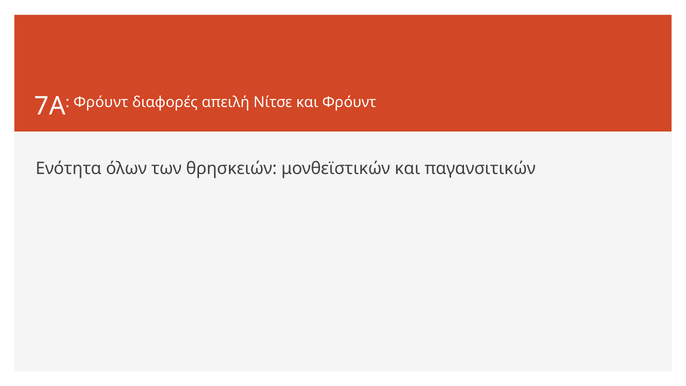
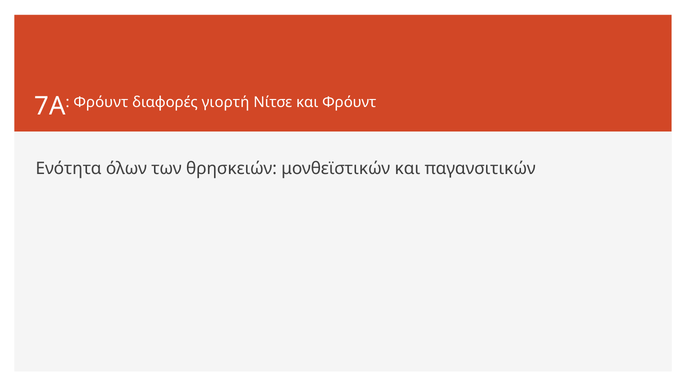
απειλή: απειλή -> γιορτή (226, 102)
